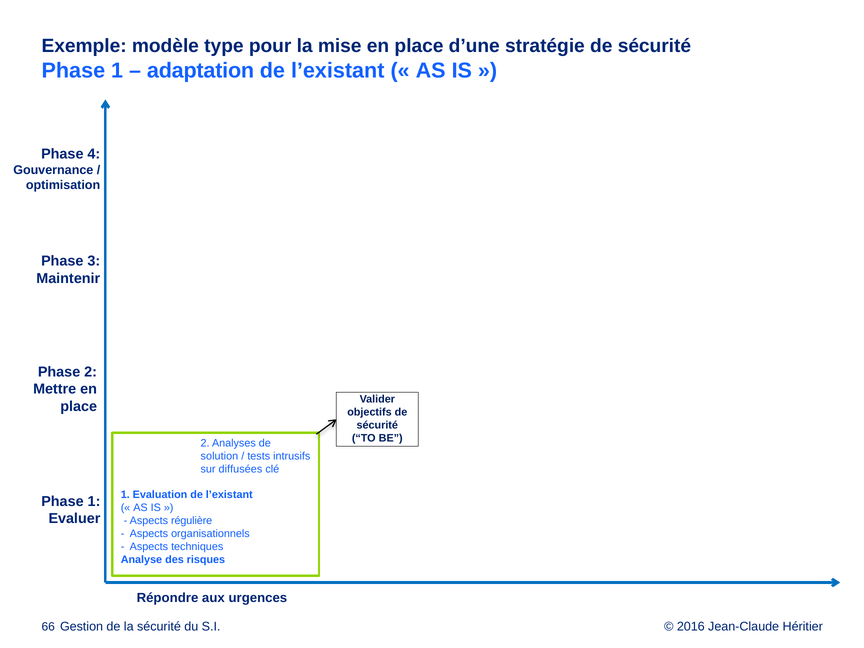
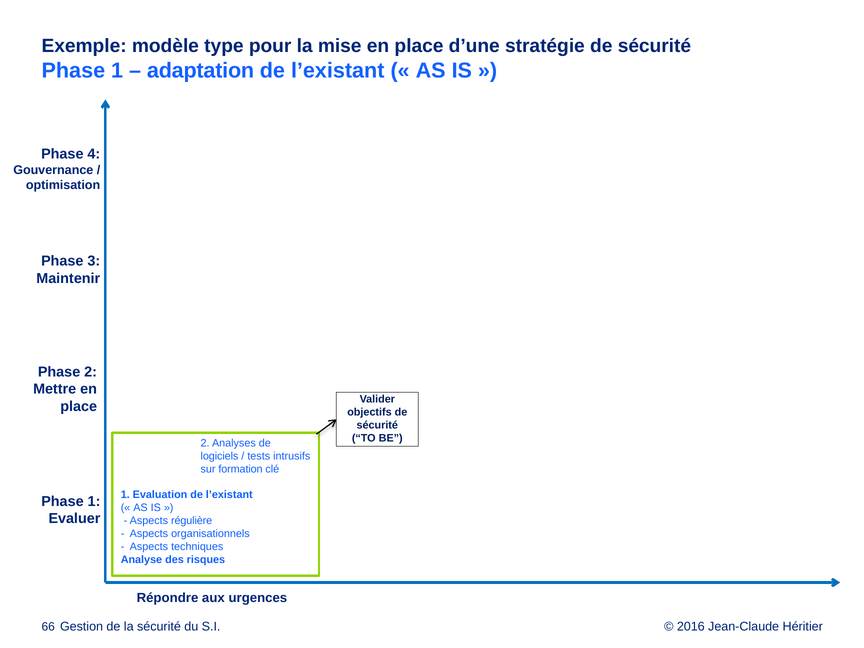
solution: solution -> logiciels (220, 456)
diffusées: diffusées -> formation (241, 469)
